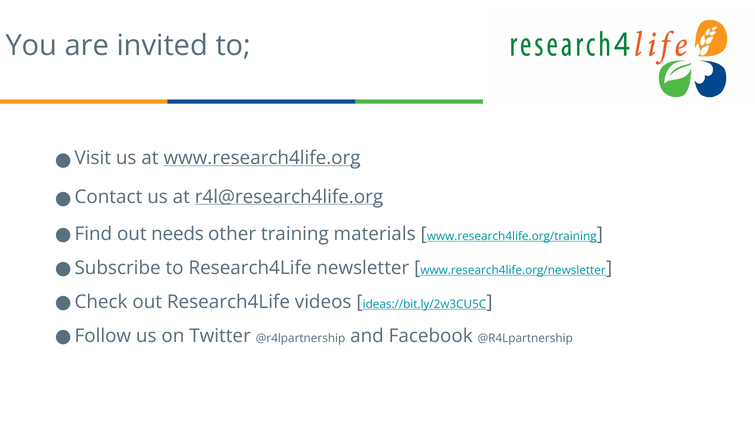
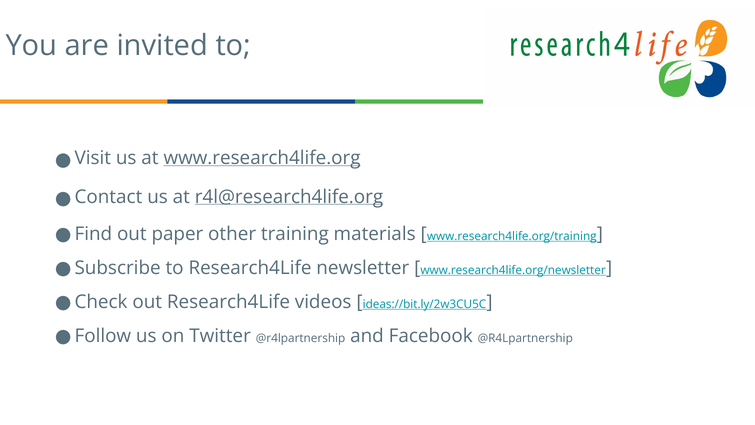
needs: needs -> paper (177, 234)
